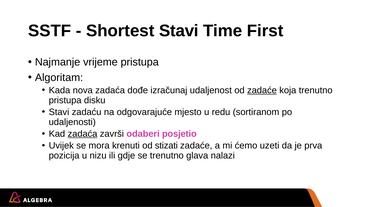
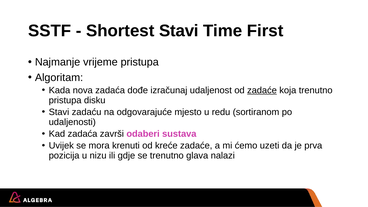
zadaća underline: present -> none (82, 134)
posjetio: posjetio -> sustava (179, 134)
stizati: stizati -> kreće (166, 146)
